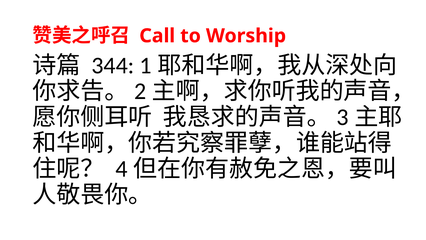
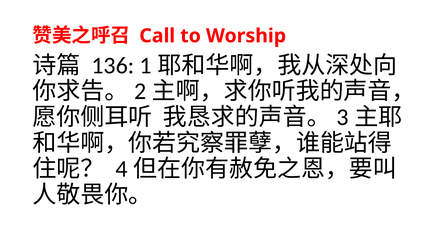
344: 344 -> 136 (113, 65)
